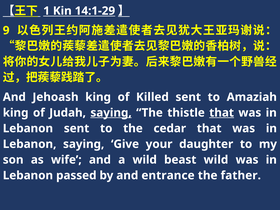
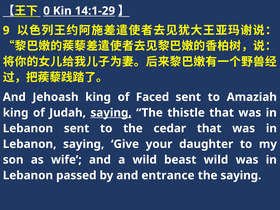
1: 1 -> 0 (47, 11)
Killed: Killed -> Faced (153, 97)
that underline: present -> none (222, 113)
the father: father -> saying (241, 175)
